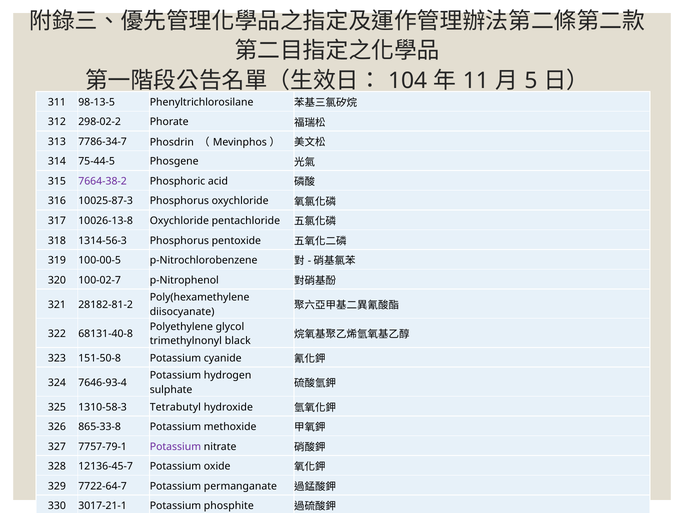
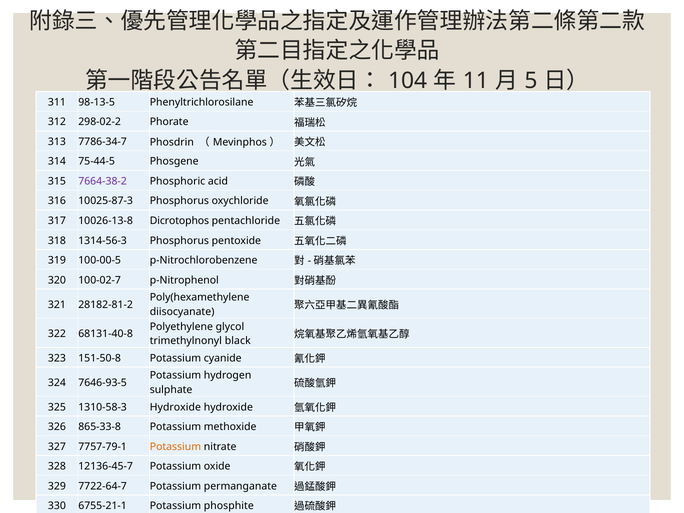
10026-13-8 Oxychloride: Oxychloride -> Dicrotophos (179, 221)
7646-93-4: 7646-93-4 -> 7646-93-5 (103, 383)
1310-58-3 Tetrabutyl: Tetrabutyl -> Hydroxide (175, 407)
Potassium colour: purple -> orange (175, 447)
3017-21-1: 3017-21-1 -> 6755-21-1 (103, 506)
